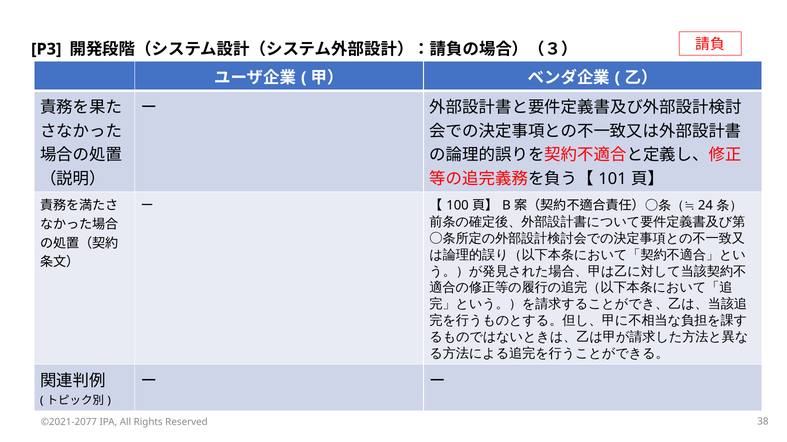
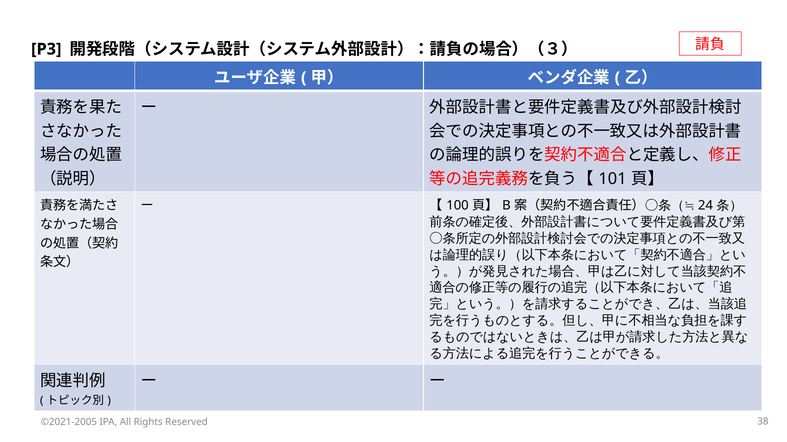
©2021-2077: ©2021-2077 -> ©2021-2005 (69, 423)
